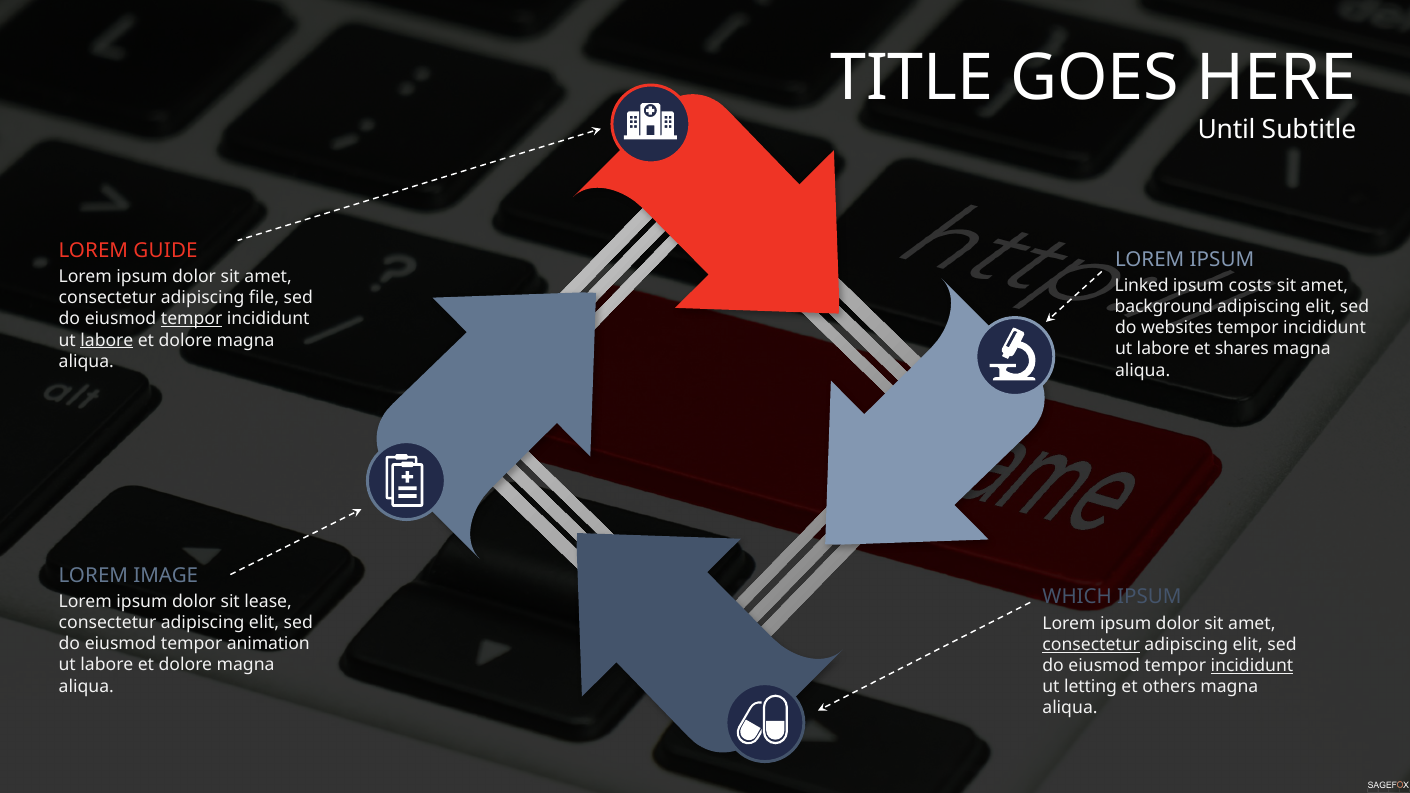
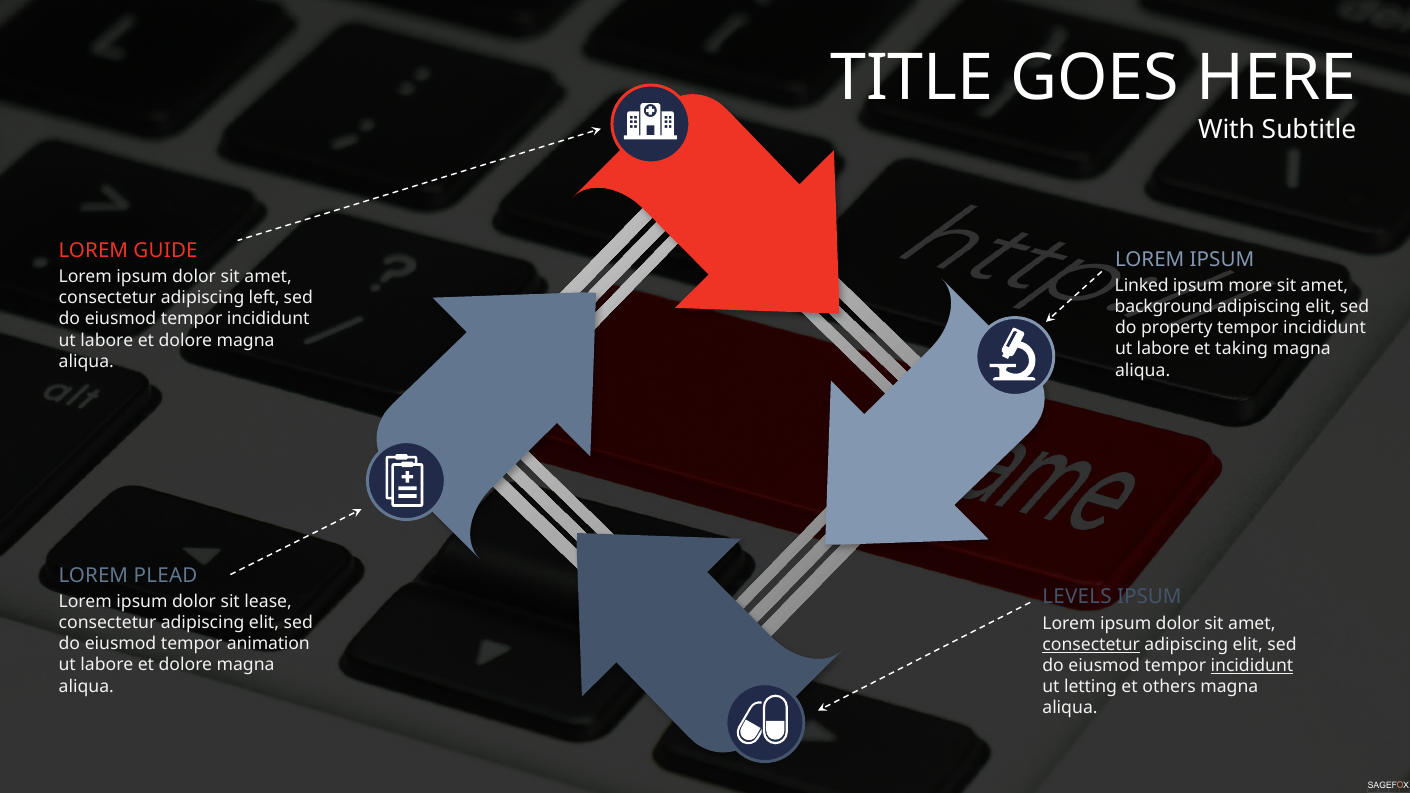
Until: Until -> With (1227, 130)
costs: costs -> more (1250, 286)
file: file -> left (264, 298)
tempor underline: present -> none (192, 319)
websites: websites -> property (1177, 328)
labore underline: present -> none (107, 340)
shares: shares -> taking (1242, 349)
IMAGE: IMAGE -> PLEAD (166, 575)
WHICH: WHICH -> LEVELS (1077, 597)
